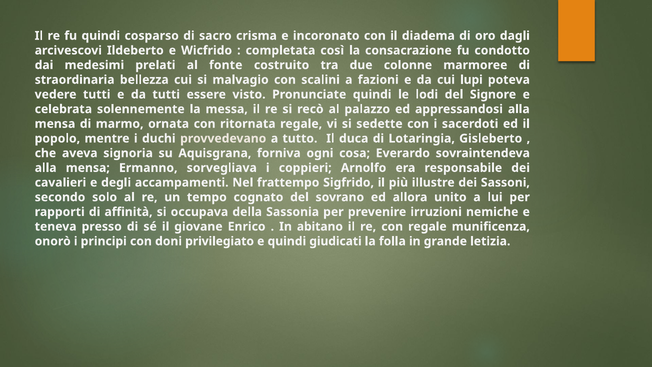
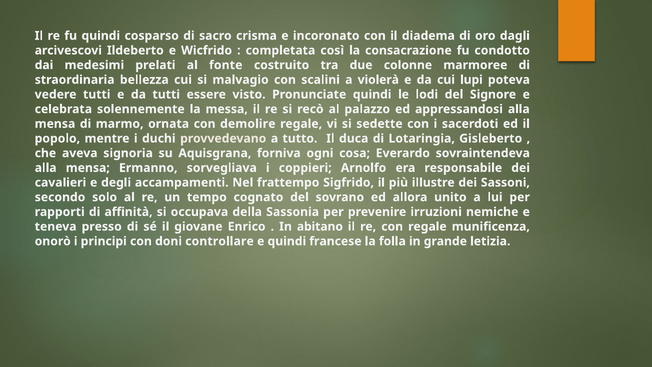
fazioni: fazioni -> violerà (378, 80)
ritornata: ritornata -> demolire (248, 124)
privilegiato: privilegiato -> controllare (219, 241)
giudicati: giudicati -> francese (335, 241)
